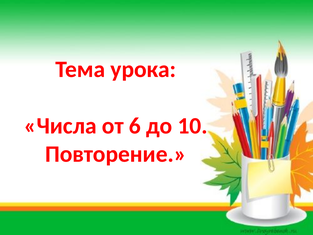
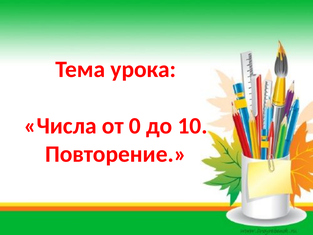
6: 6 -> 0 (135, 126)
